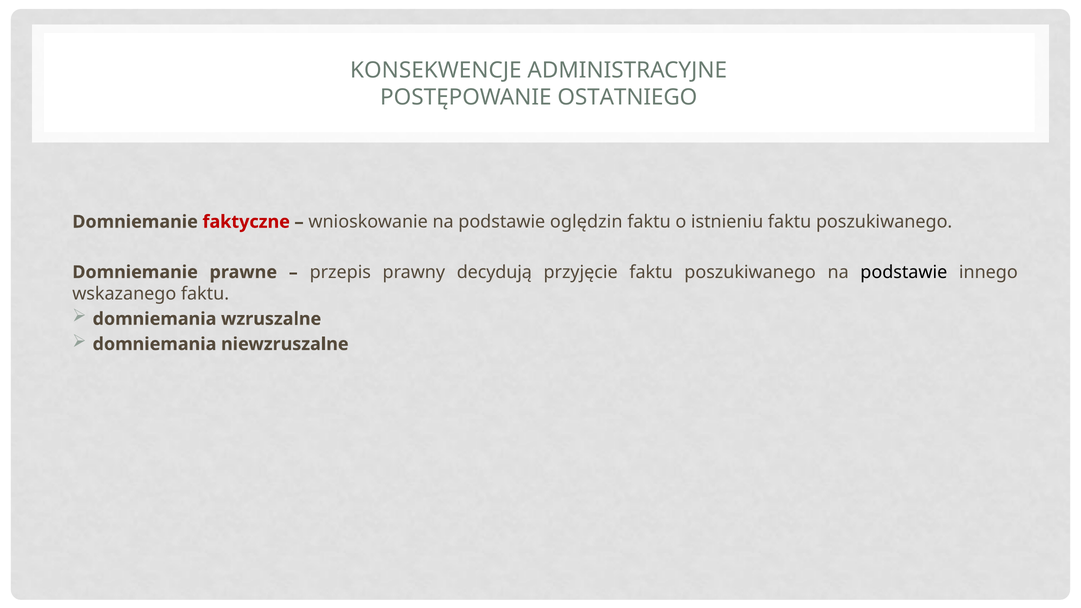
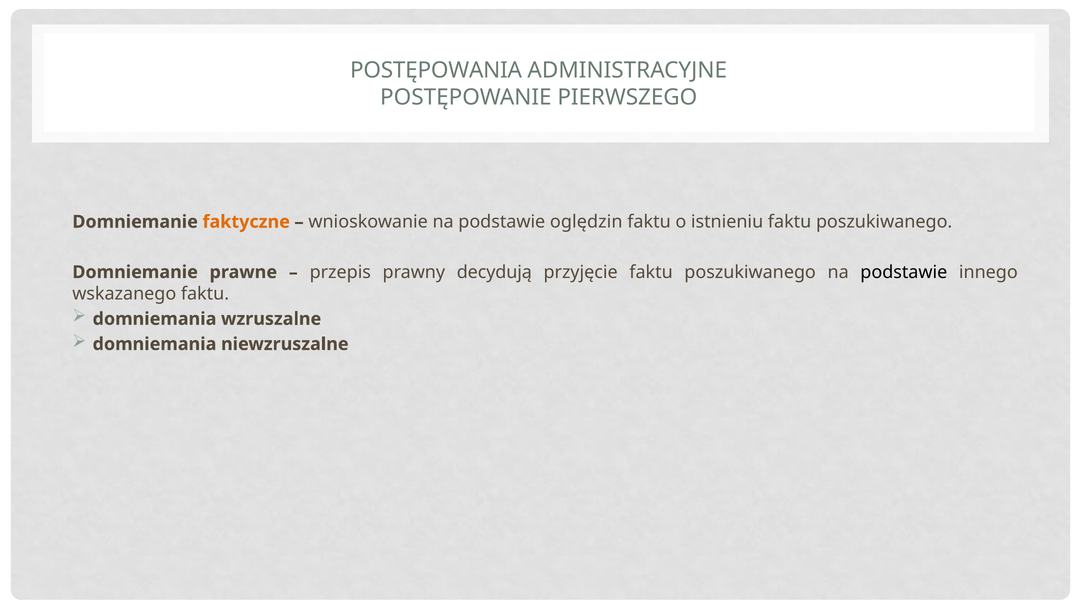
KONSEKWENCJE: KONSEKWENCJE -> POSTĘPOWANIA (436, 70)
OSTATNIEGO: OSTATNIEGO -> PIERWSZEGO (627, 97)
faktyczne colour: red -> orange (246, 222)
